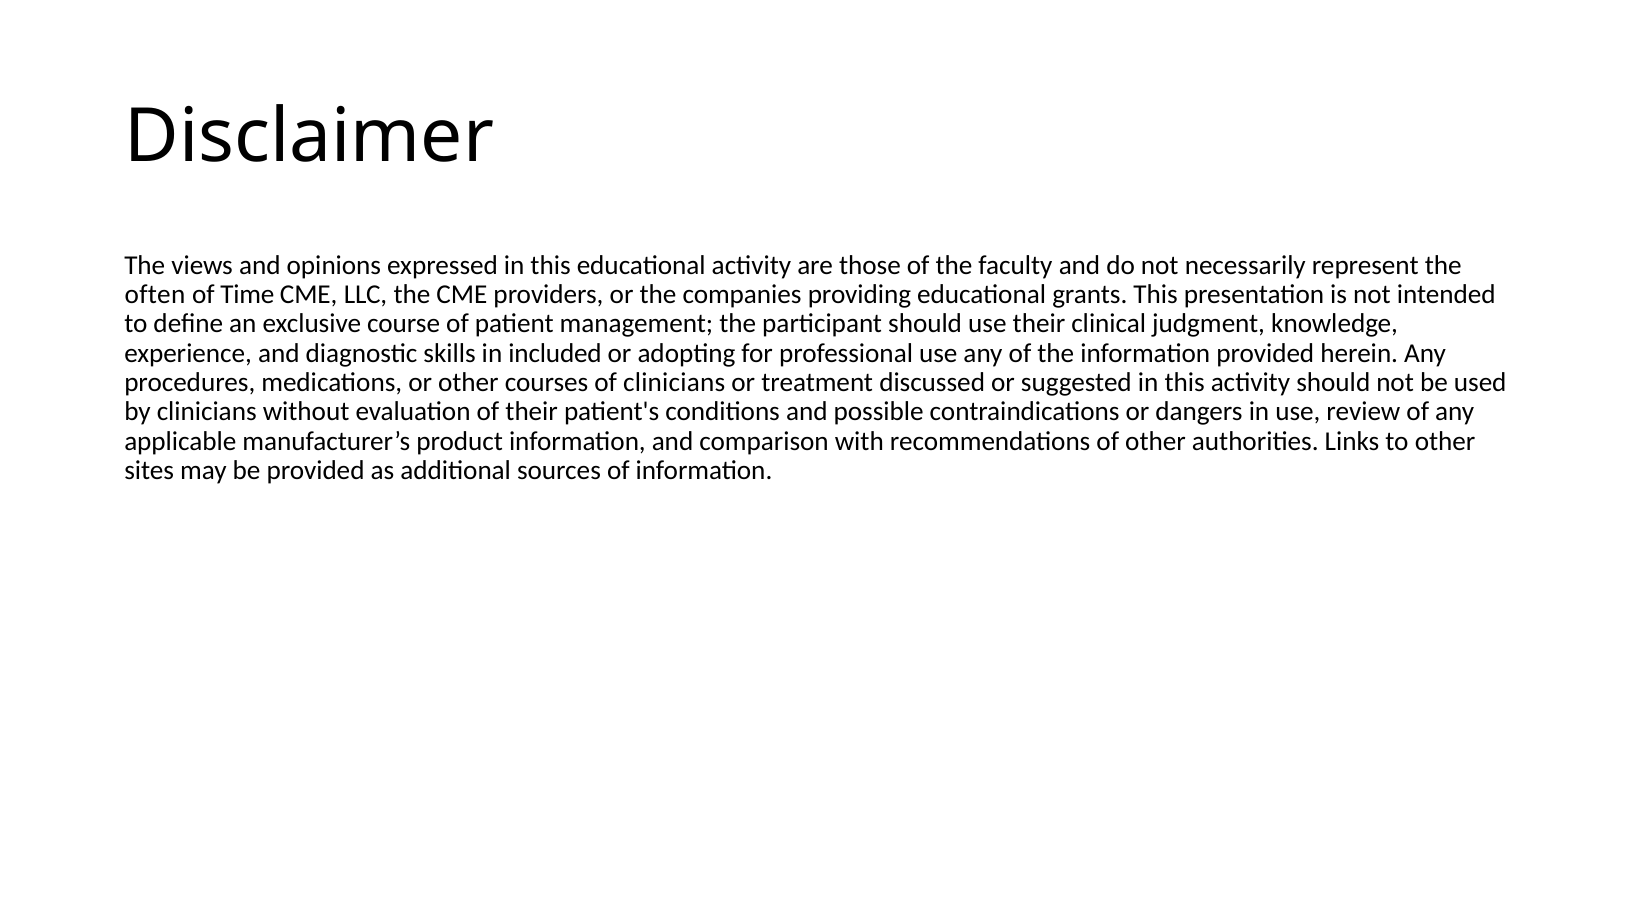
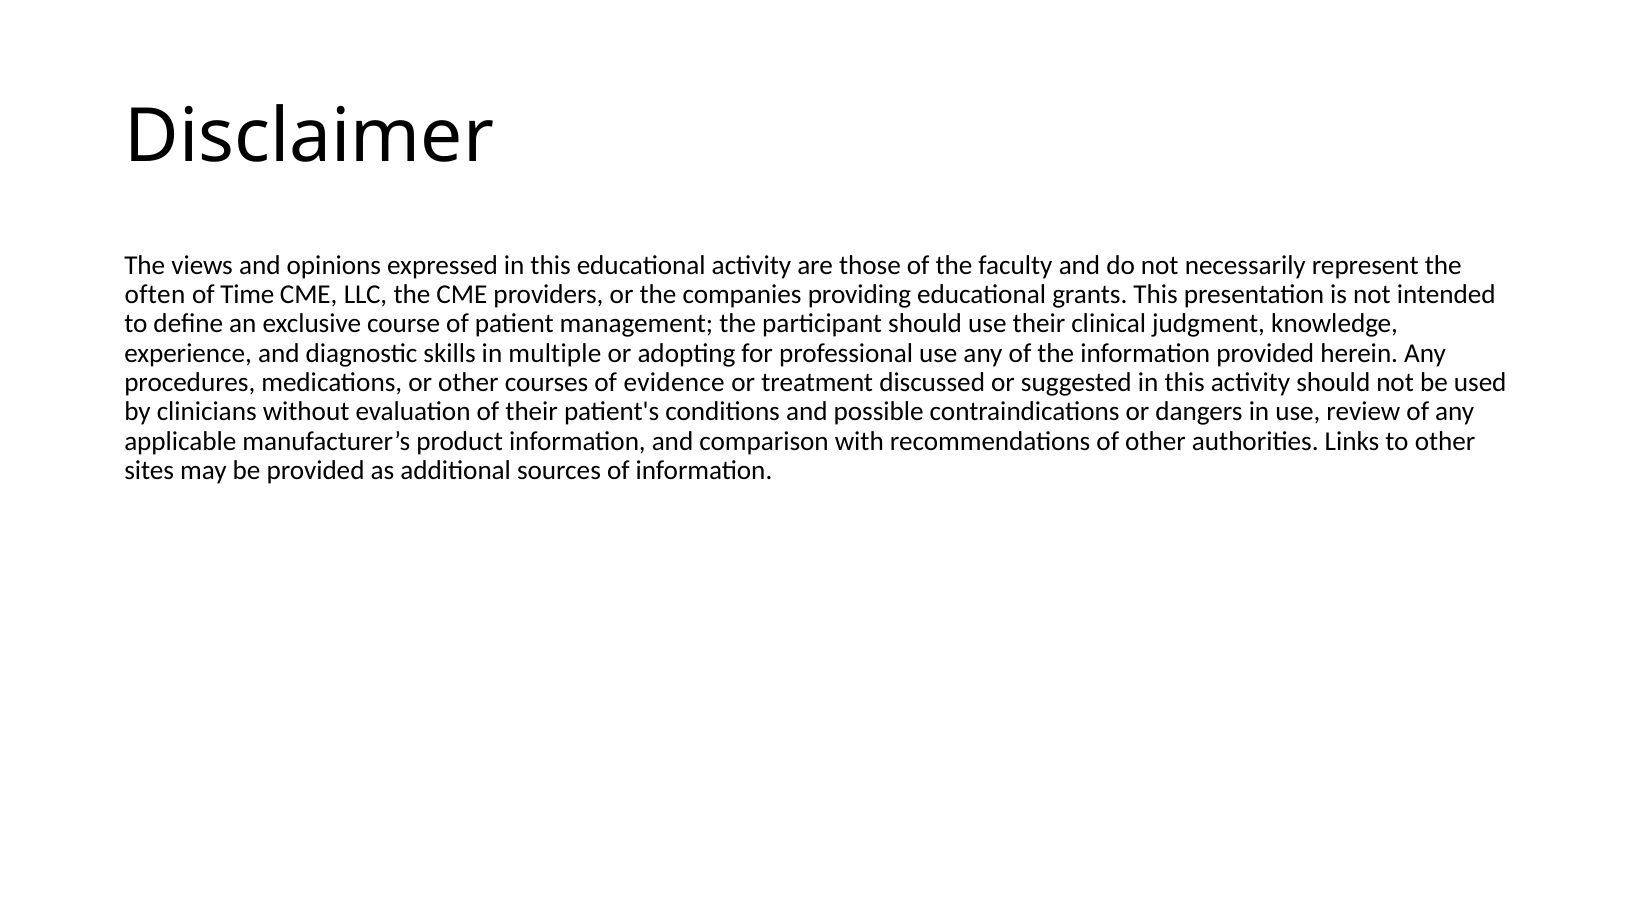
included: included -> multiple (555, 353)
of clinicians: clinicians -> evidence (674, 383)
